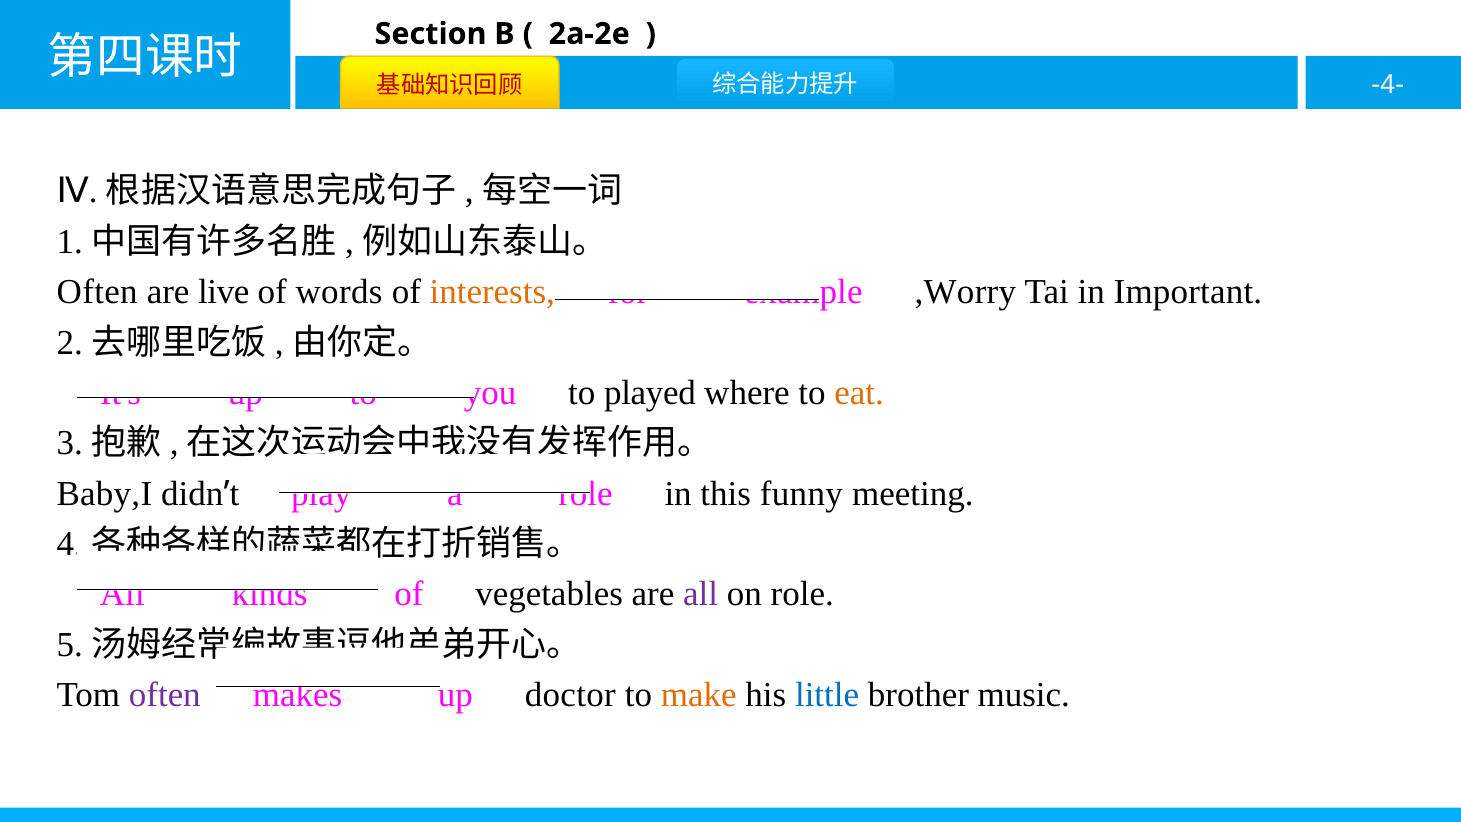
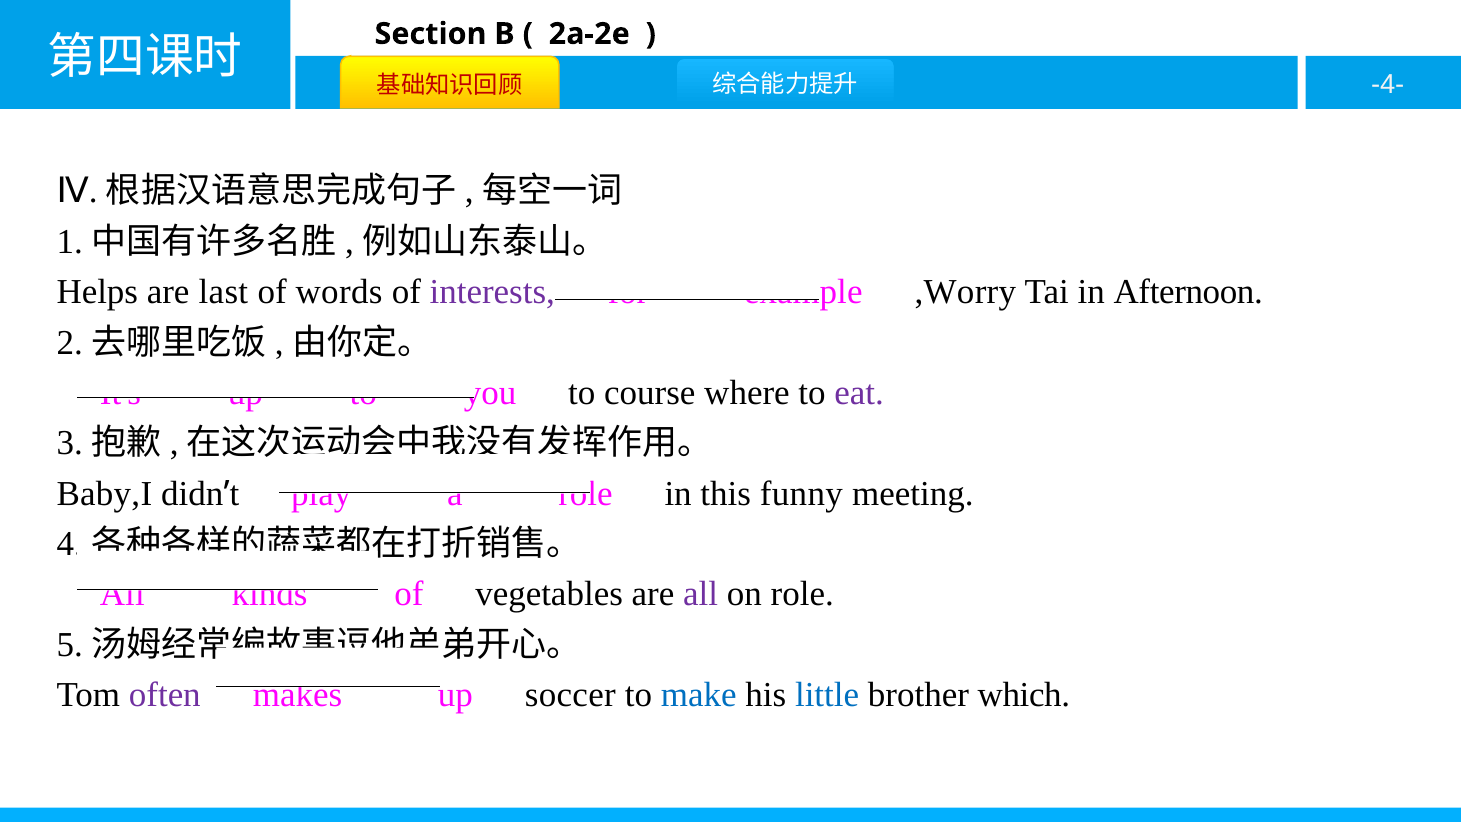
Often: Often -> Helps (97, 292)
live: live -> last (223, 292)
interests colour: orange -> purple (492, 292)
Important: Important -> Afternoon (1188, 292)
played: played -> course (650, 393)
eat colour: orange -> purple (859, 393)
doctor: doctor -> soccer (570, 695)
make colour: orange -> blue (699, 695)
music: music -> which (1024, 695)
